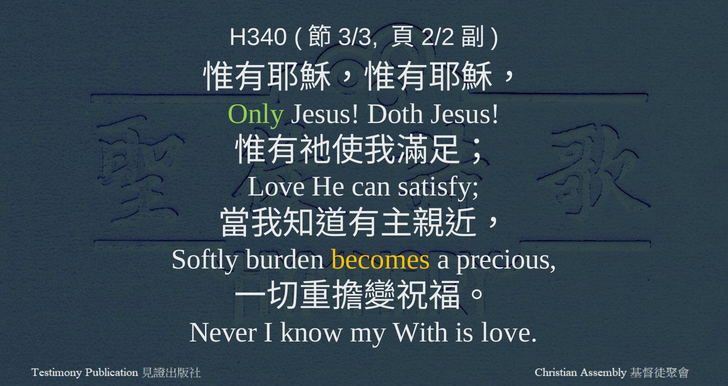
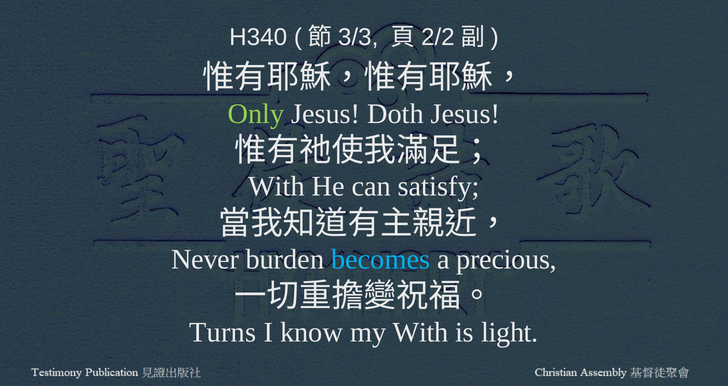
Love: Love -> With (276, 187)
Softly: Softly -> Never (205, 259)
becomes colour: yellow -> light blue (381, 259)
Never: Never -> Turns (223, 332)
is love: love -> light (510, 332)
